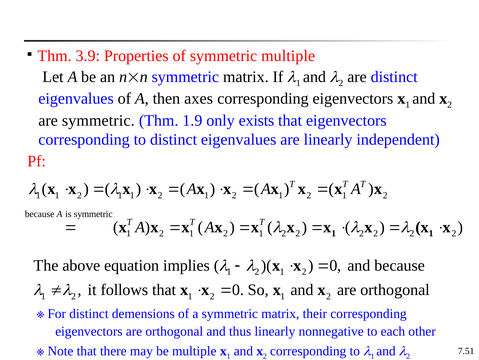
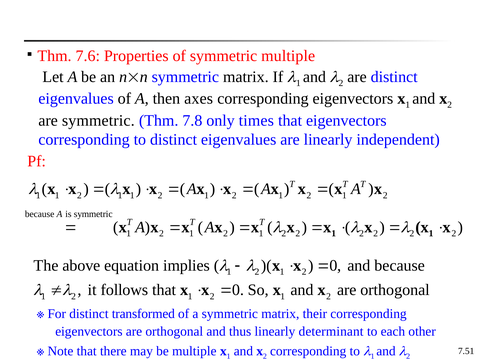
3.9: 3.9 -> 7.6 (88, 56)
1.9: 1.9 -> 7.8 (192, 120)
exists: exists -> times (256, 120)
demensions: demensions -> transformed (143, 313)
nonnegative: nonnegative -> determinant (331, 331)
